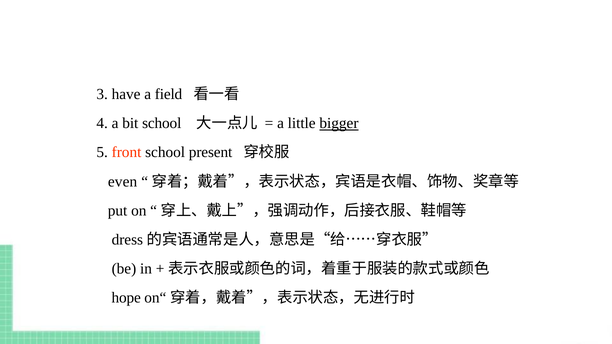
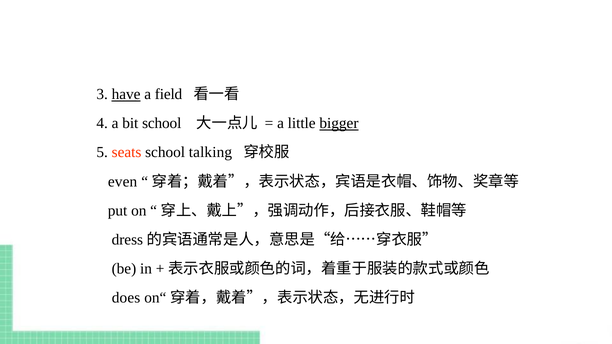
have underline: none -> present (126, 94)
front: front -> seats (127, 153)
present: present -> talking (210, 153)
hope: hope -> does (126, 298)
